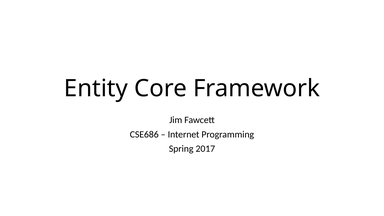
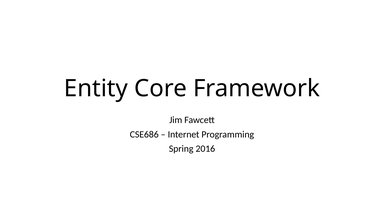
2017: 2017 -> 2016 (205, 149)
